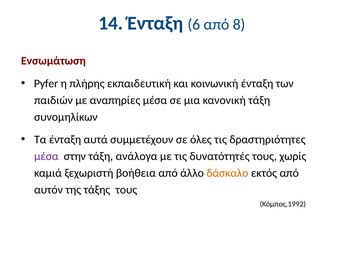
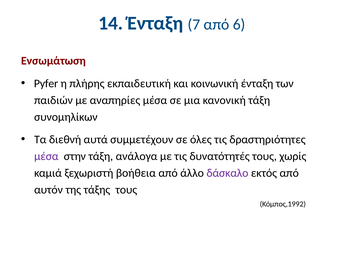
6: 6 -> 7 (194, 24)
8: 8 -> 6 (239, 24)
Τα ένταξη: ένταξη -> διεθνή (65, 140)
δάσκαλο colour: orange -> purple (227, 173)
